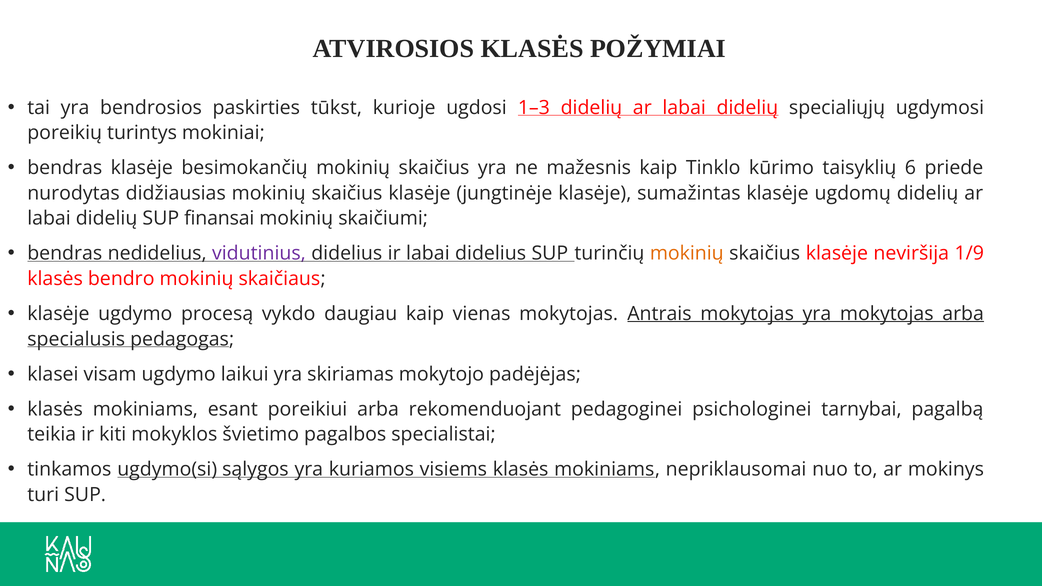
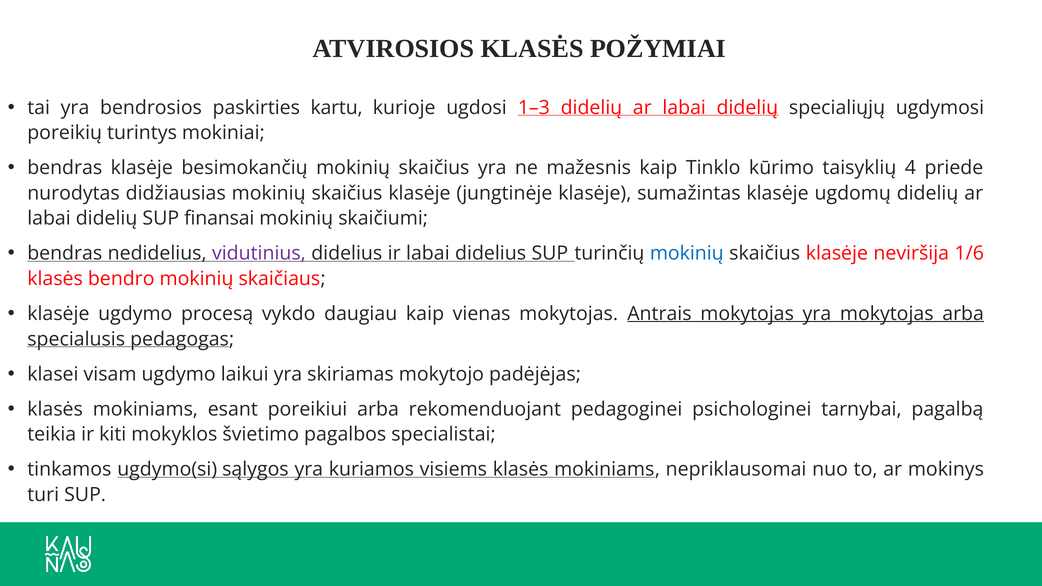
tūkst: tūkst -> kartu (337, 108)
6: 6 -> 4 (910, 168)
mokinių colour: orange -> blue (687, 254)
1/9: 1/9 -> 1/6 (969, 254)
